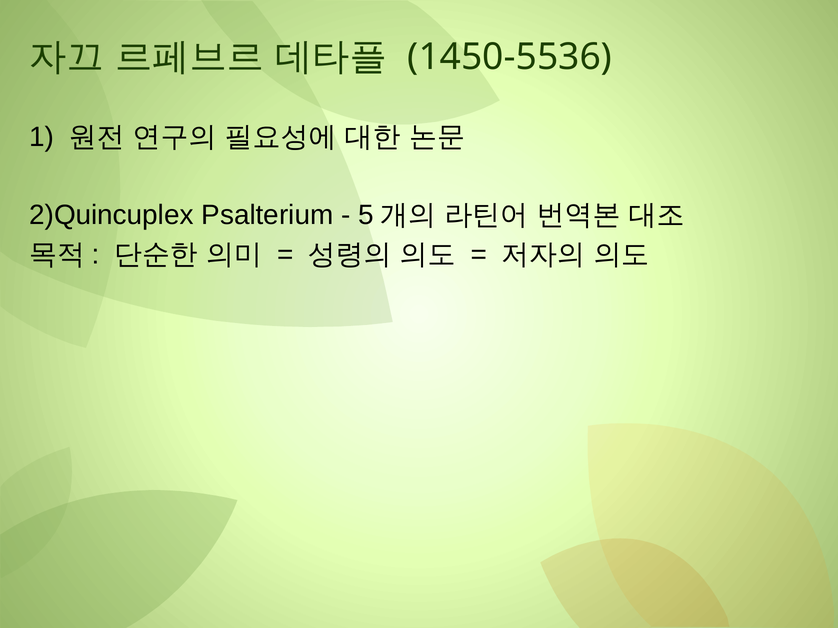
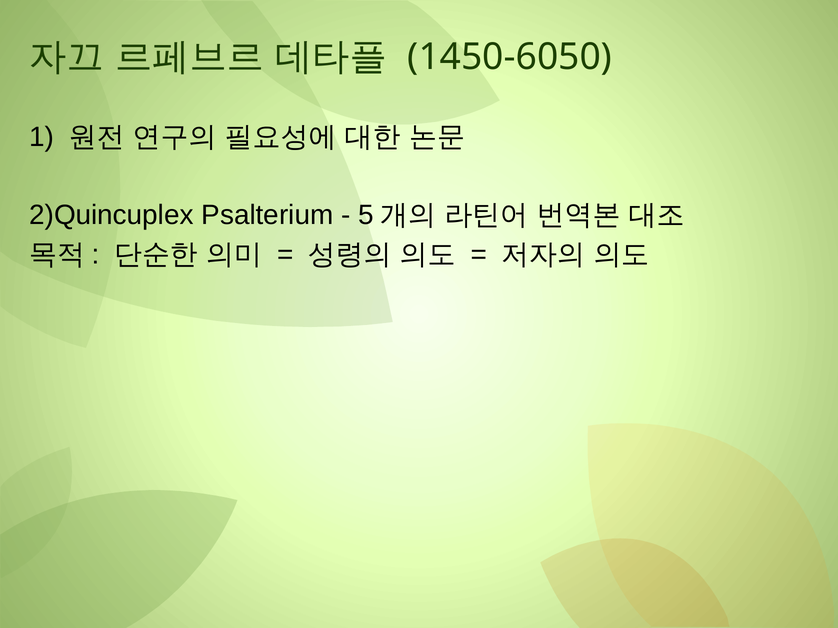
1450-5536: 1450-5536 -> 1450-6050 (510, 57)
